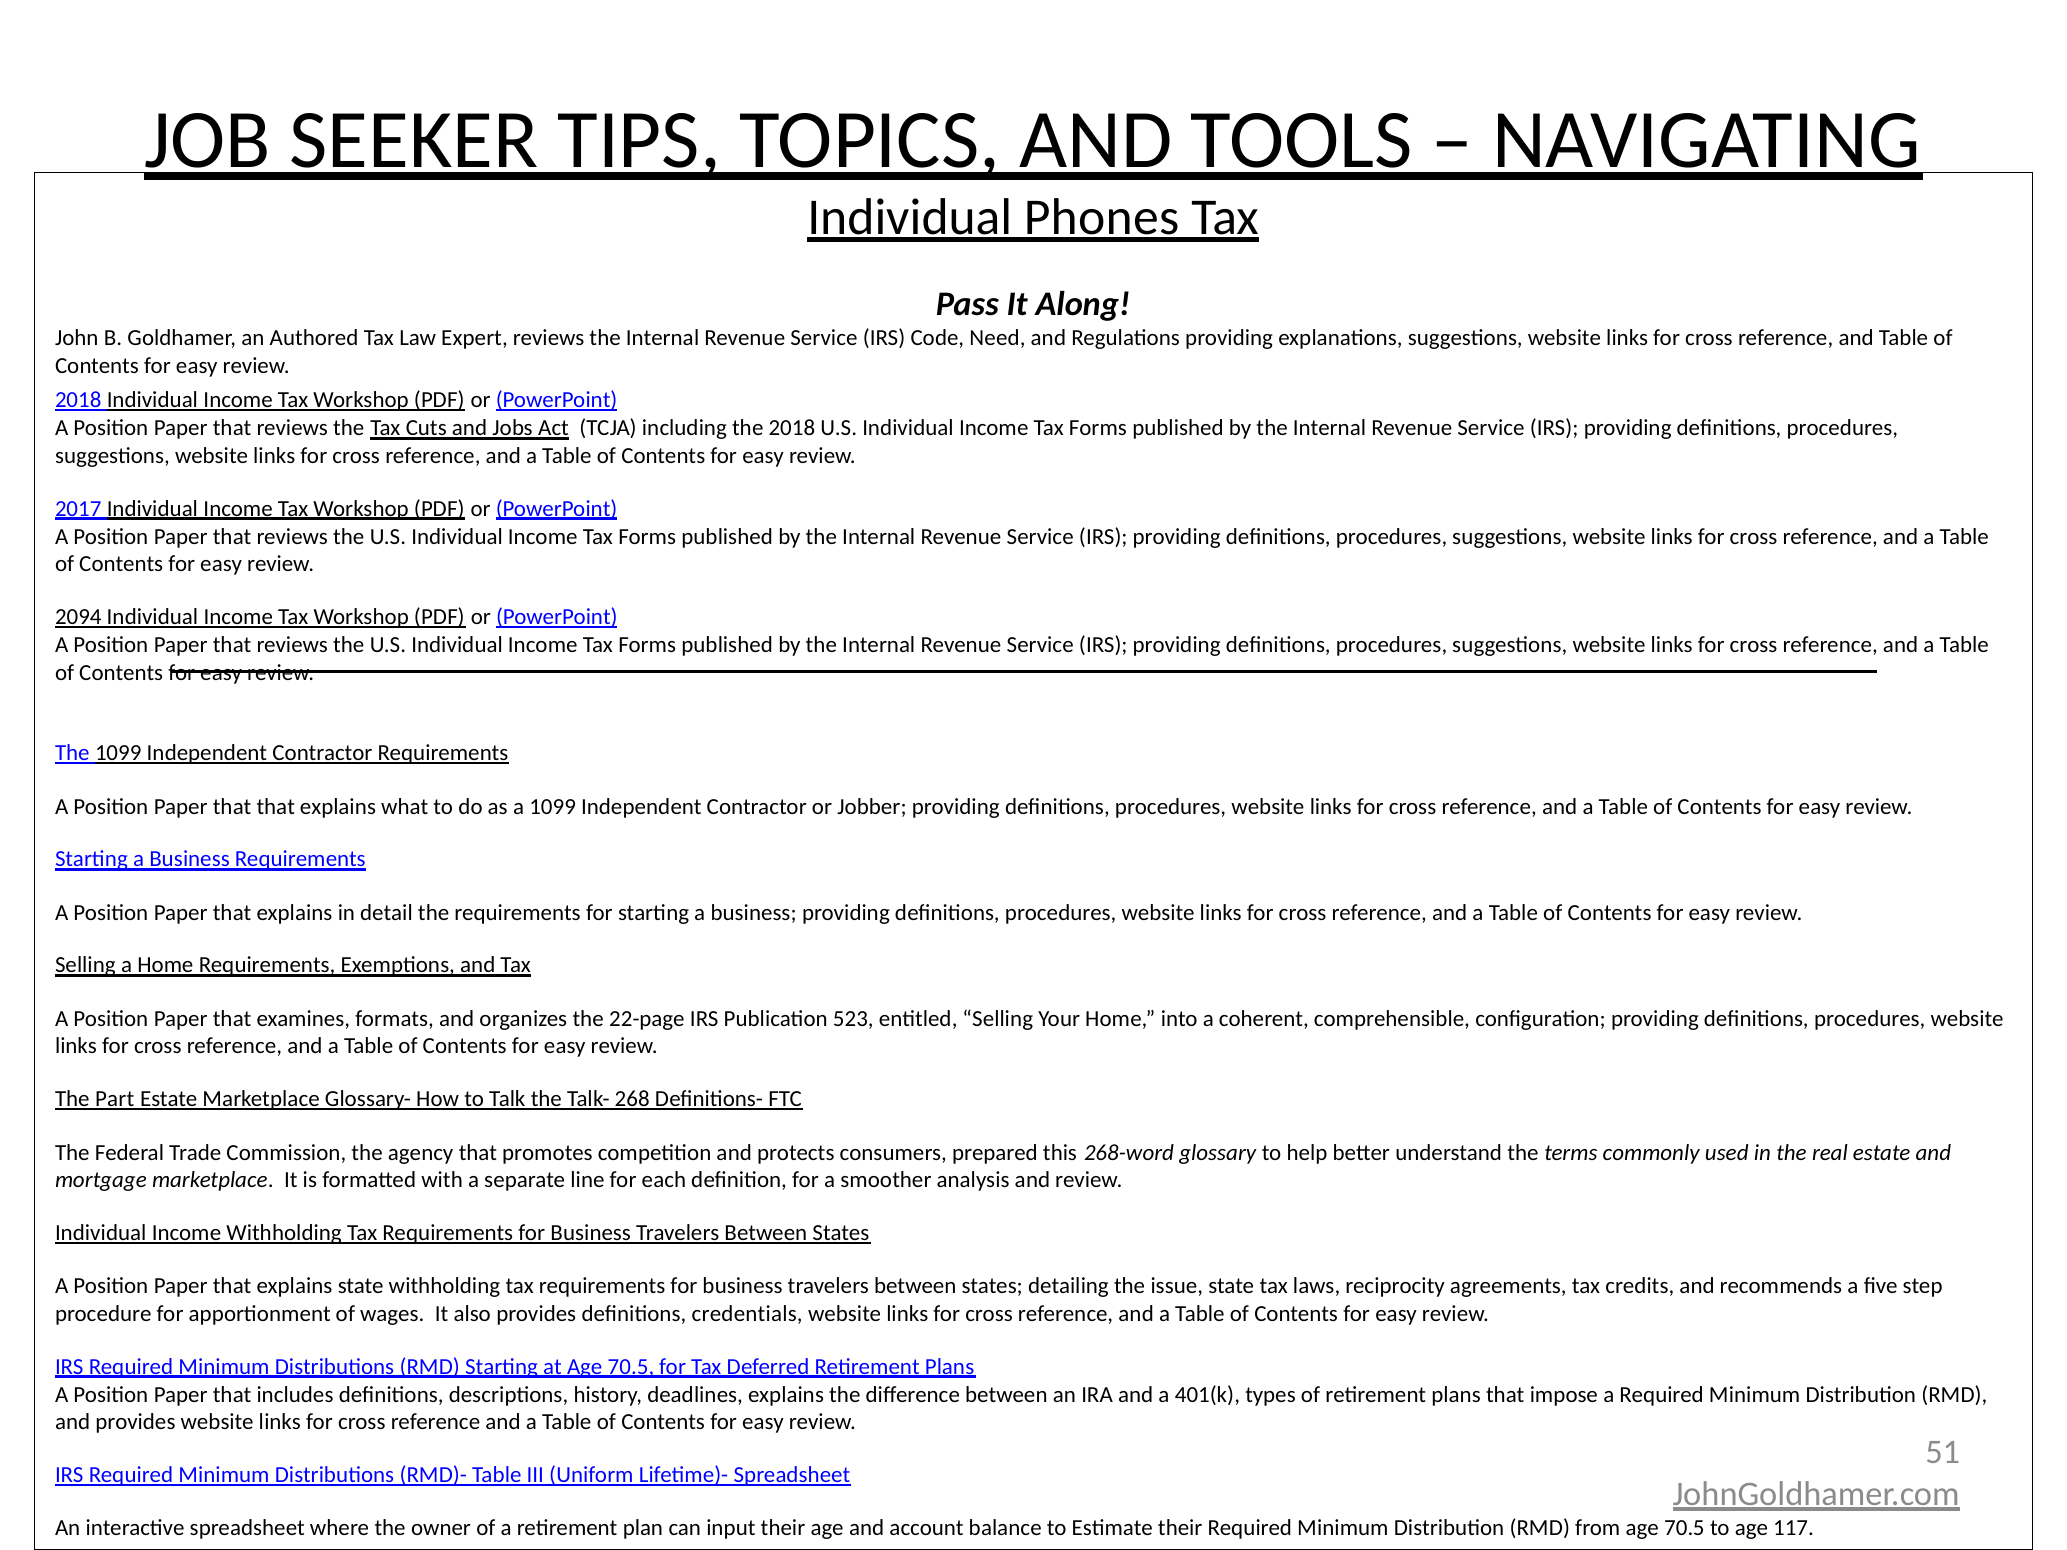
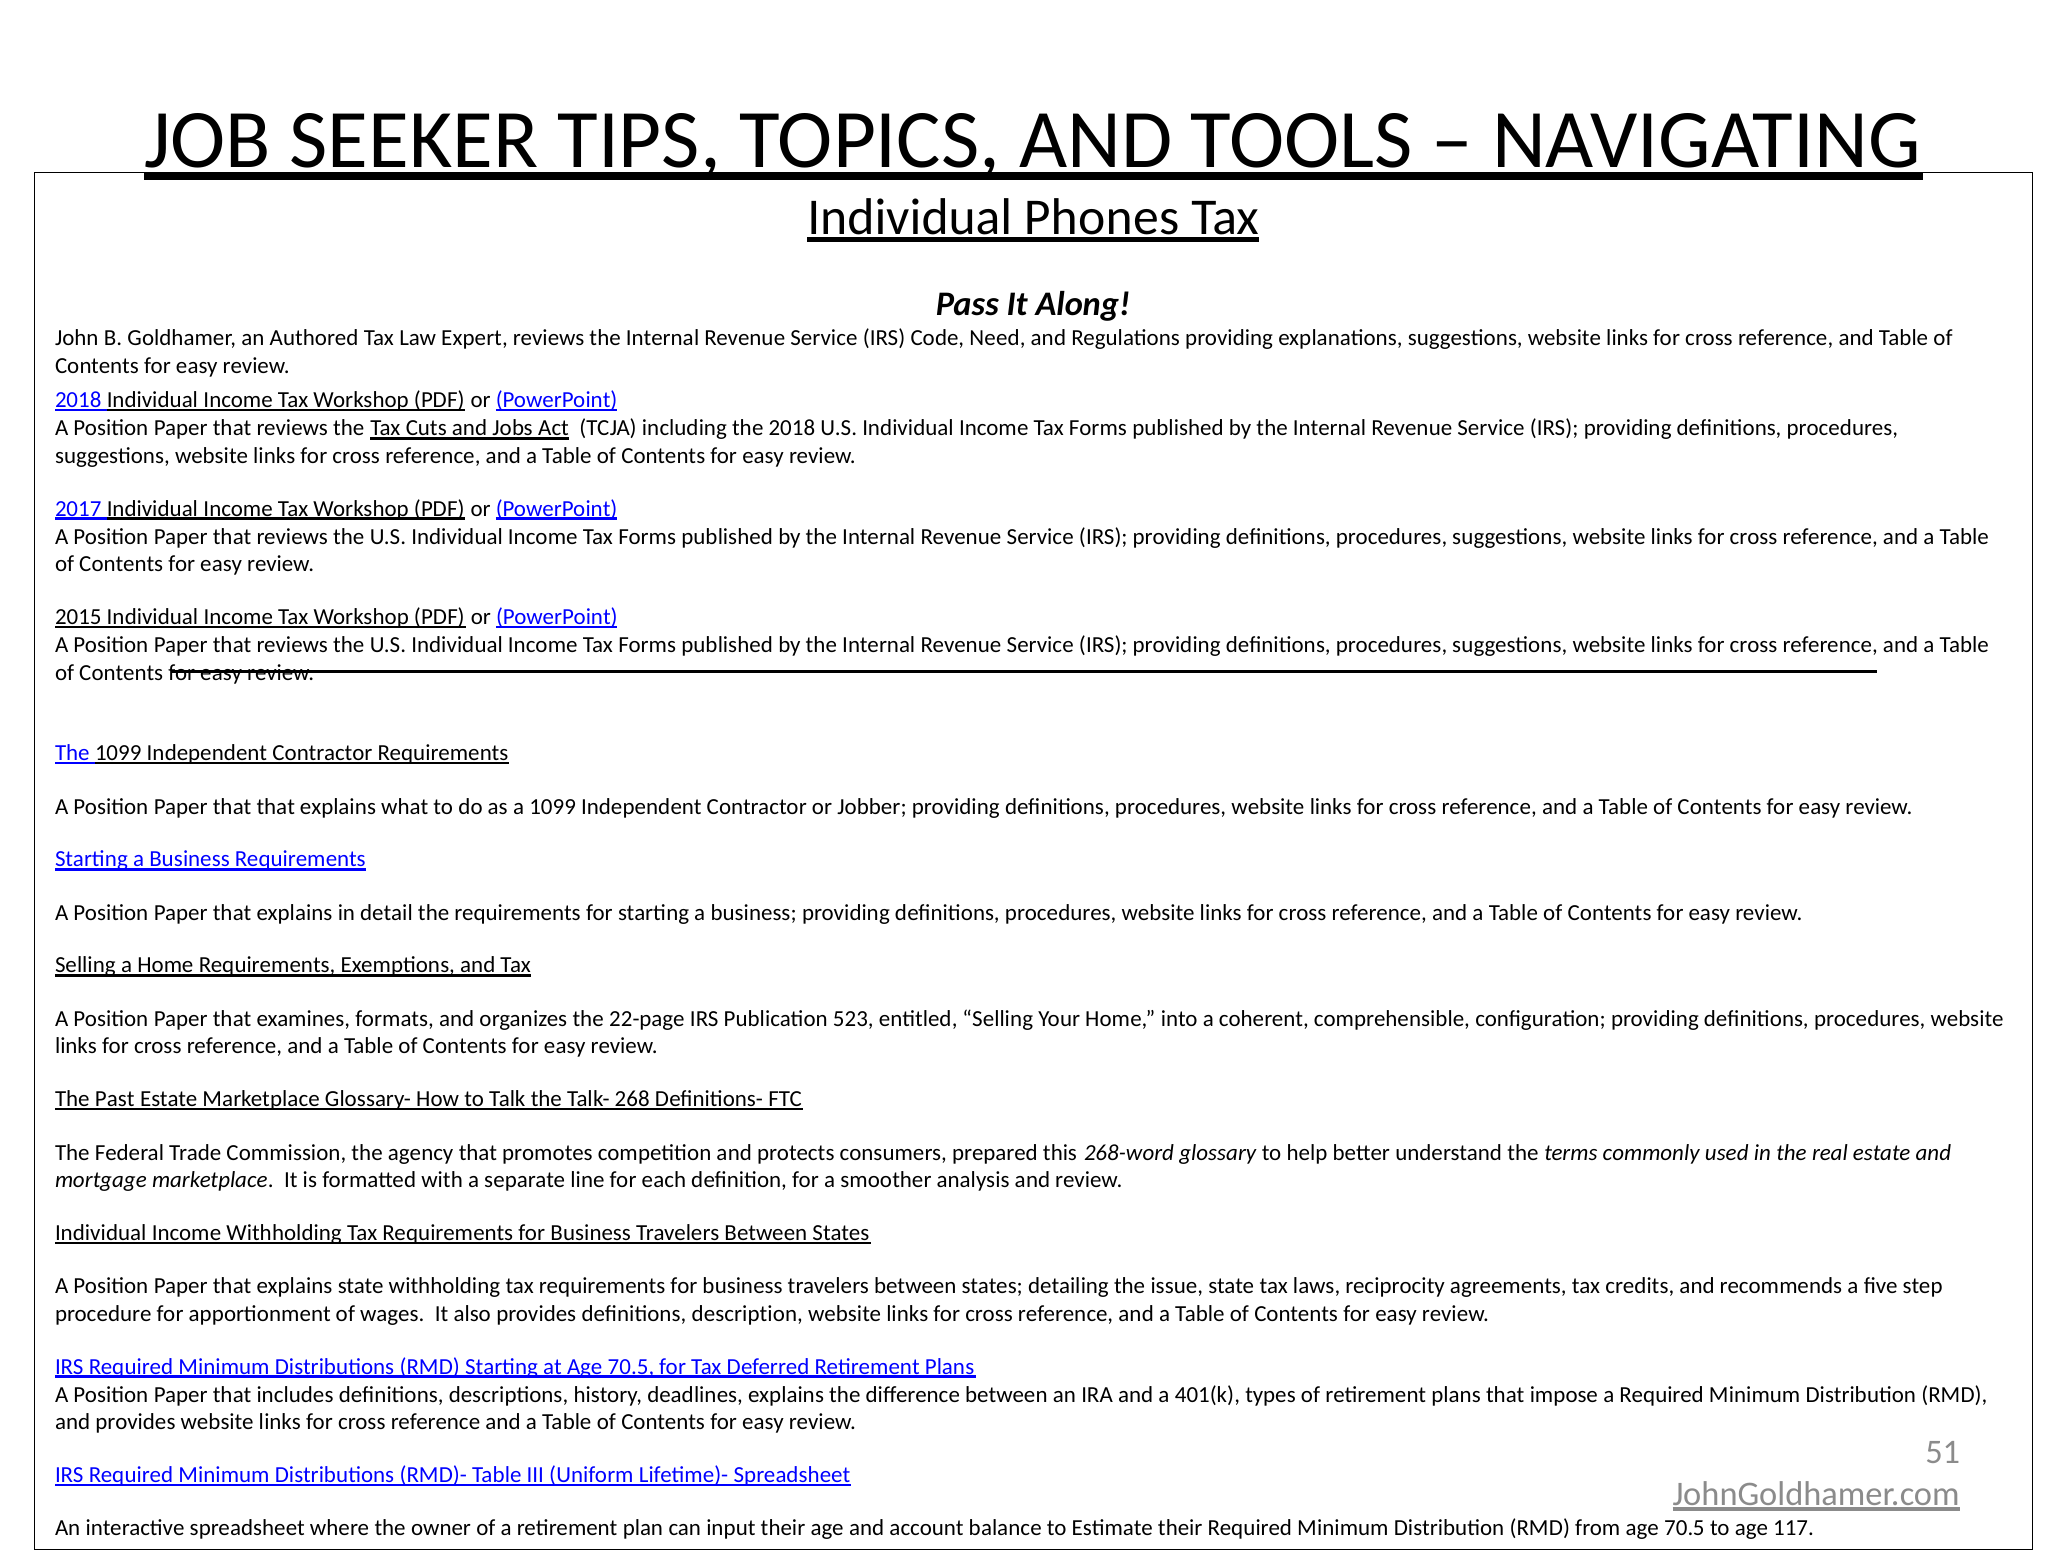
2094: 2094 -> 2015 (78, 617)
Part: Part -> Past (115, 1099)
credentials: credentials -> description (747, 1314)
